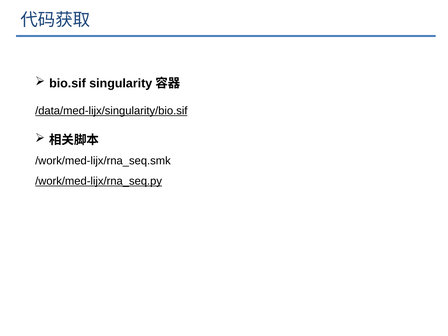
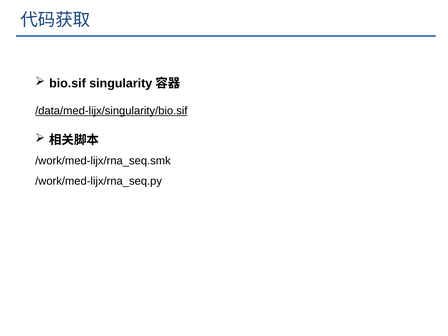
/work/med-lijx/rna_seq.py underline: present -> none (99, 181)
